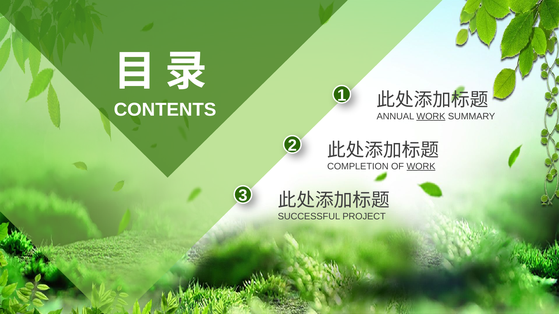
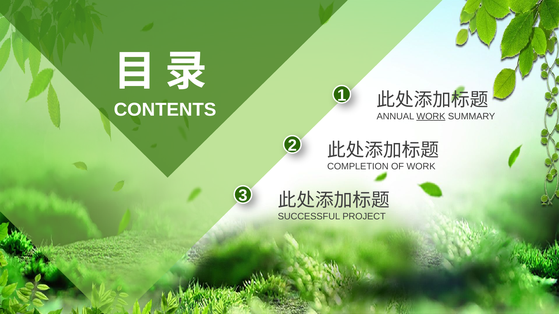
WORK underline: present -> none (421, 167)
